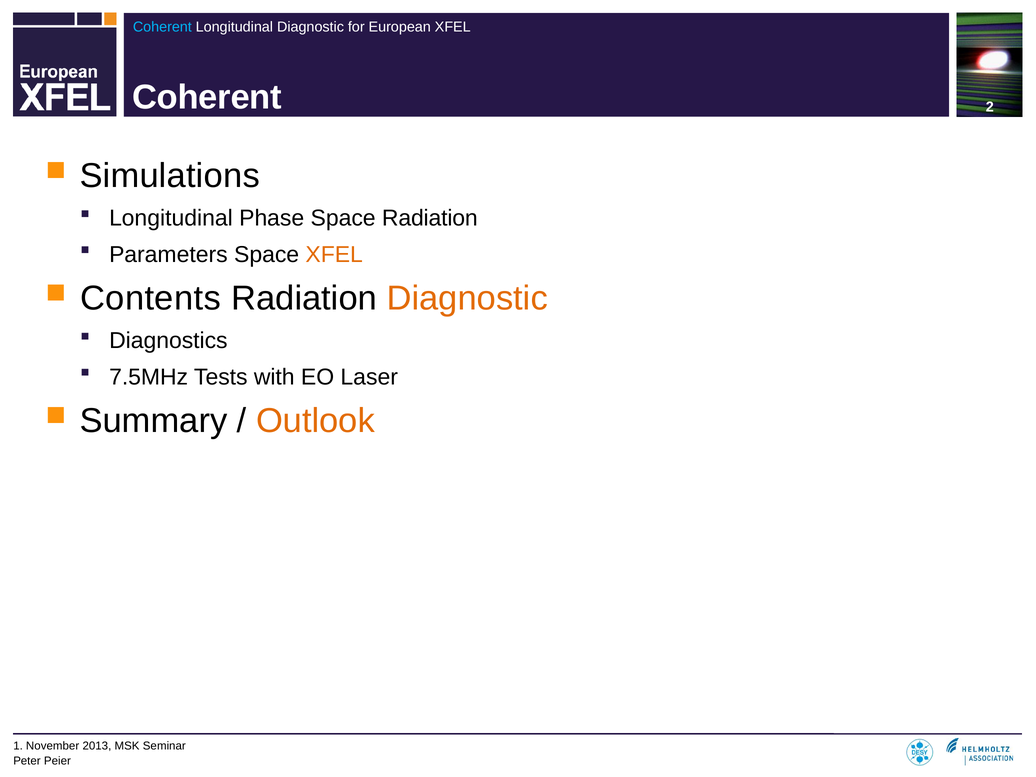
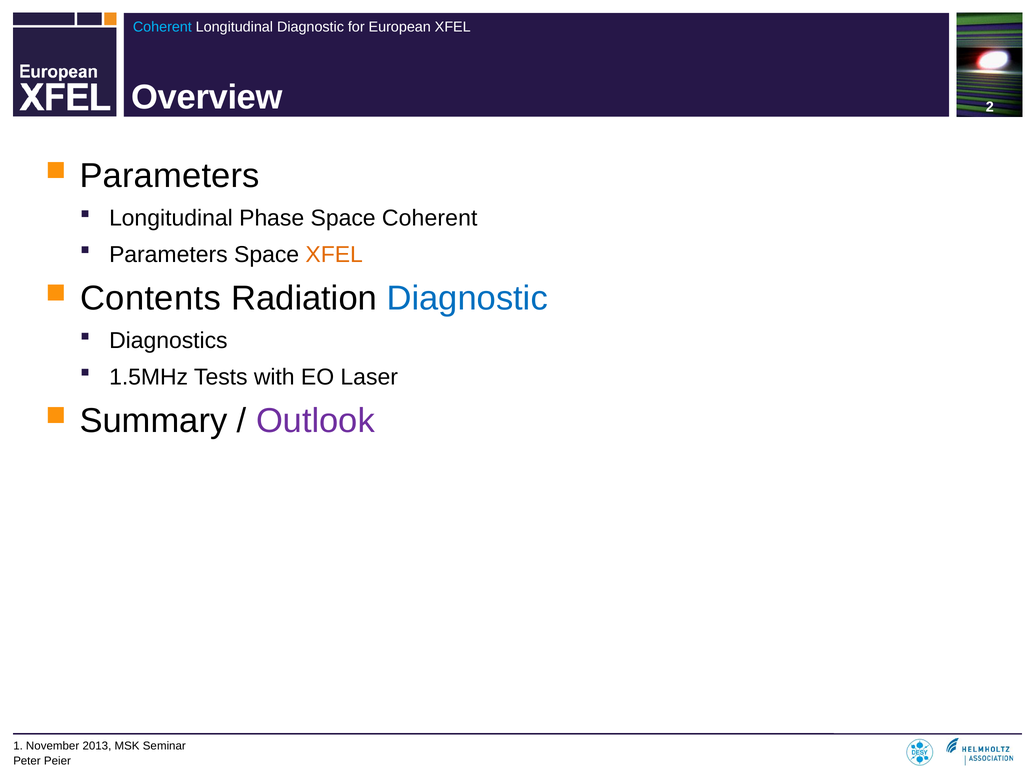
Coherent: Coherent -> Overview (207, 97)
Simulations: Simulations -> Parameters (170, 176)
Space Radiation: Radiation -> Coherent (430, 218)
Diagnostic colour: orange -> blue (467, 298)
7.5MHz: 7.5MHz -> 1.5MHz (149, 377)
Outlook colour: orange -> purple (315, 421)
